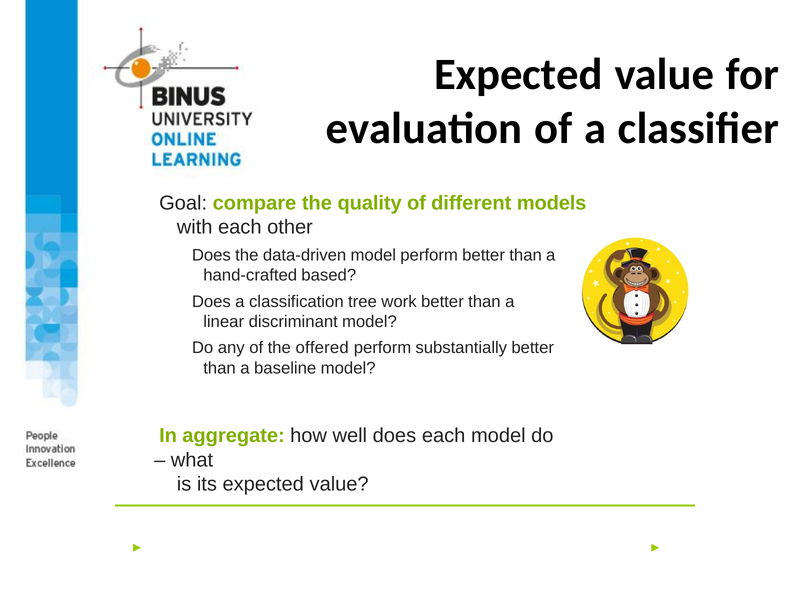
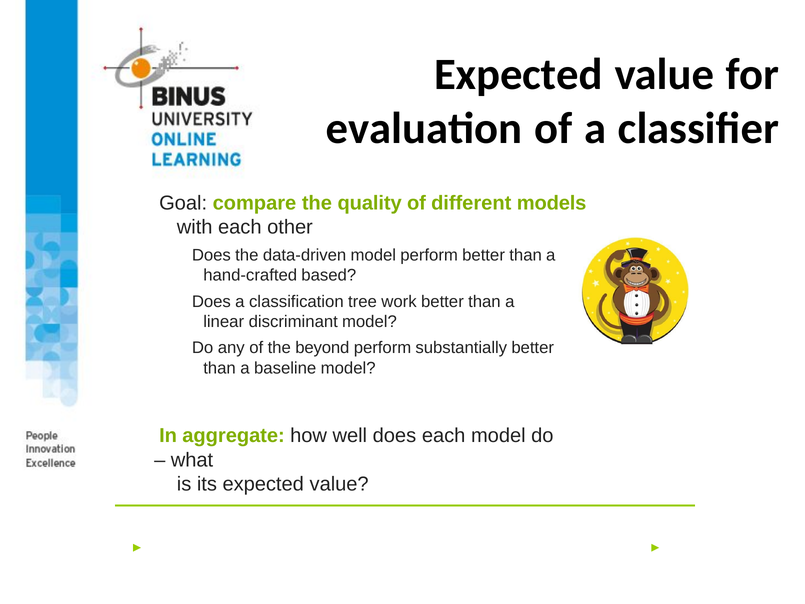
offered: offered -> beyond (322, 348)
